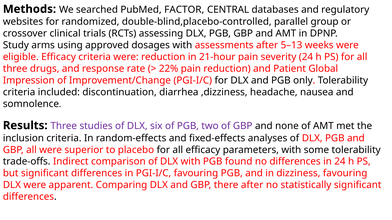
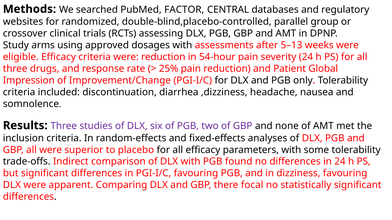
21-hour: 21-hour -> 54-hour (217, 57)
22%: 22% -> 25% (169, 69)
there after: after -> focal (252, 185)
